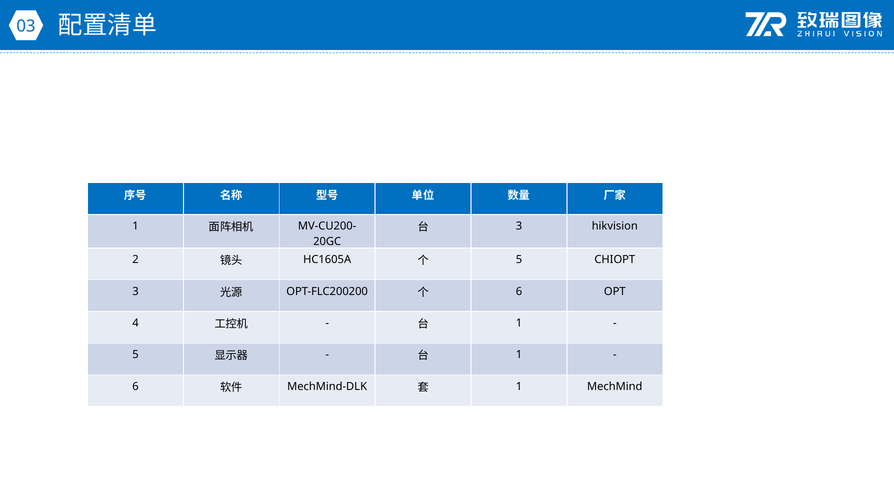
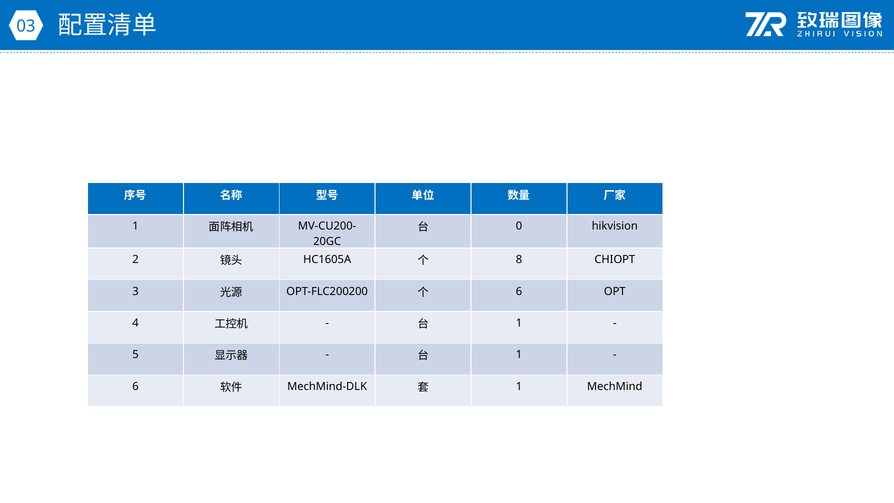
3: 3 -> 0 (519, 226)
5: 5 -> 8 (519, 260)
